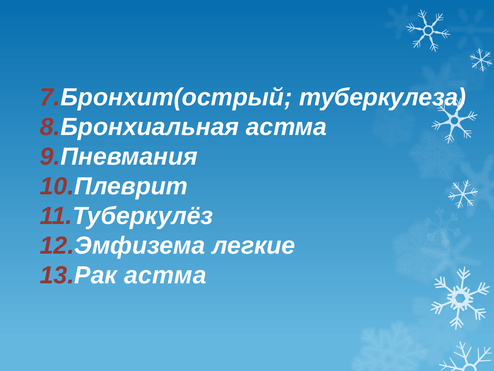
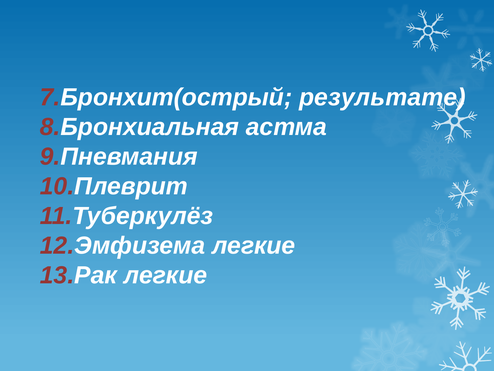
туберкулеза: туберкулеза -> результате (382, 97)
13.Рак астма: астма -> легкие (165, 275)
